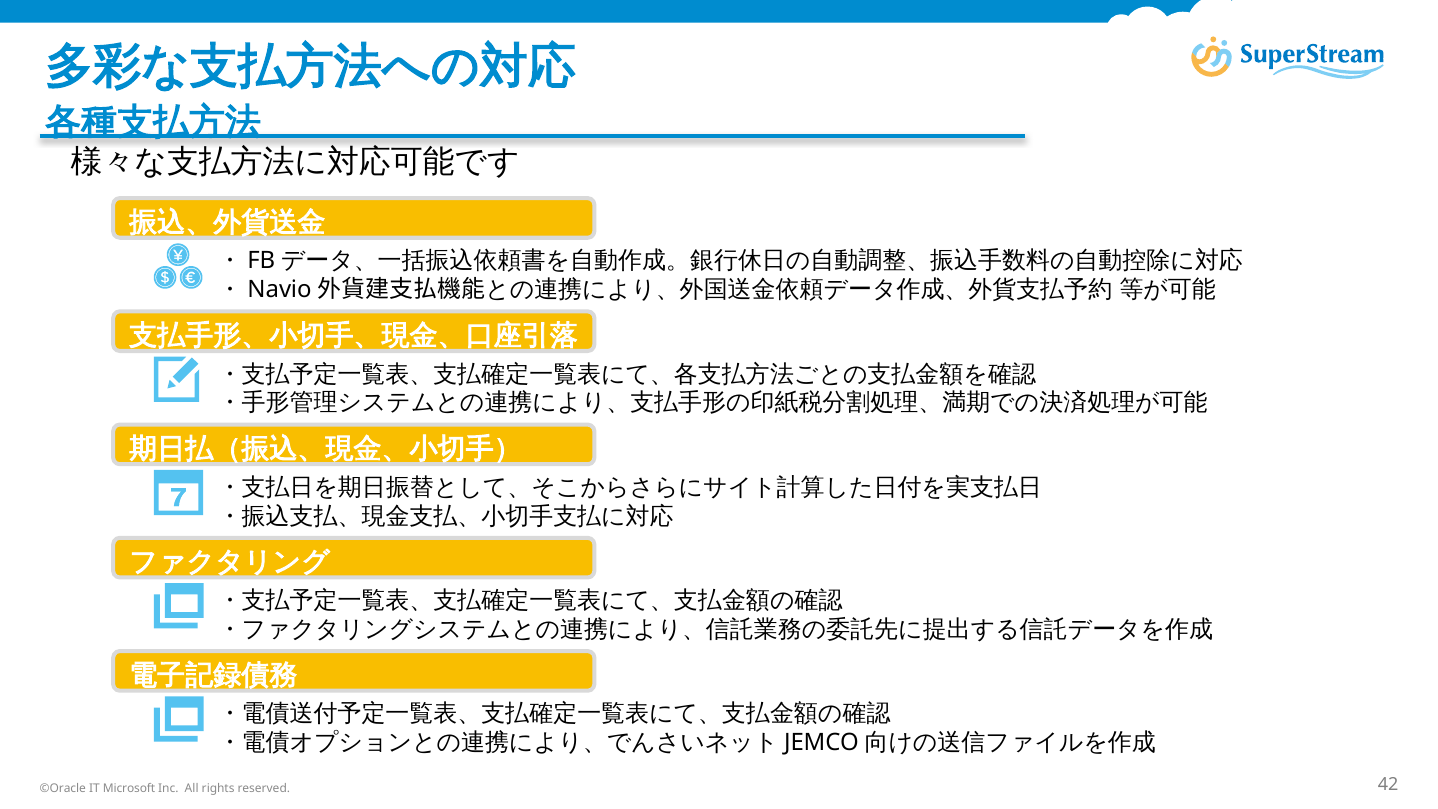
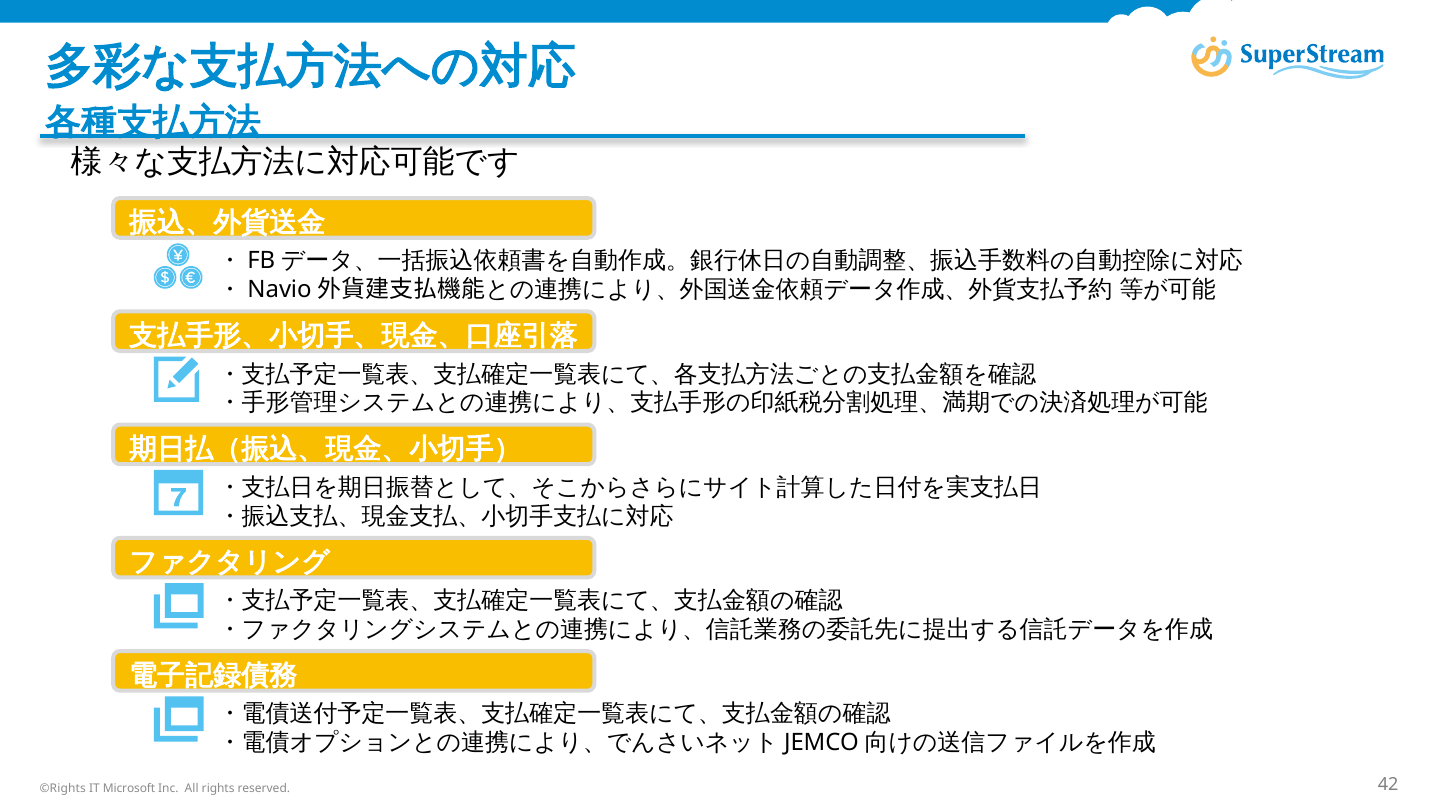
©Oracle: ©Oracle -> ©Rights (63, 789)
